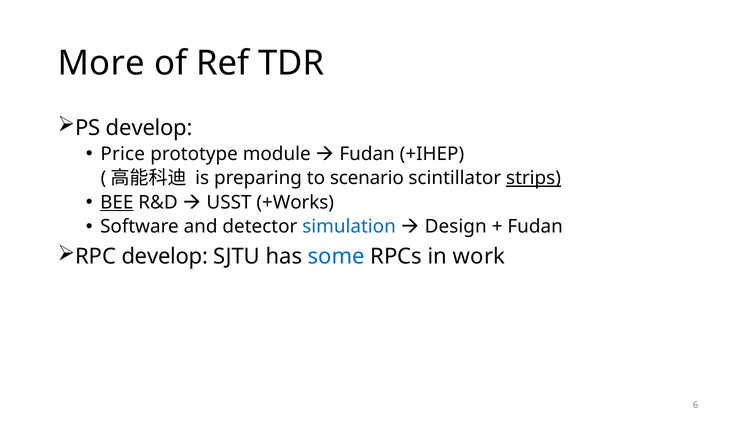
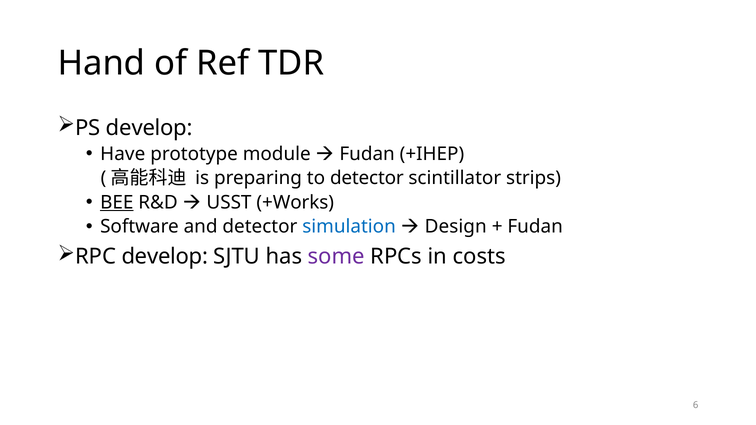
More: More -> Hand (101, 64)
Price: Price -> Have (123, 154)
to scenario: scenario -> detector (367, 178)
strips underline: present -> none (534, 178)
some colour: blue -> purple (336, 257)
work: work -> costs (479, 257)
